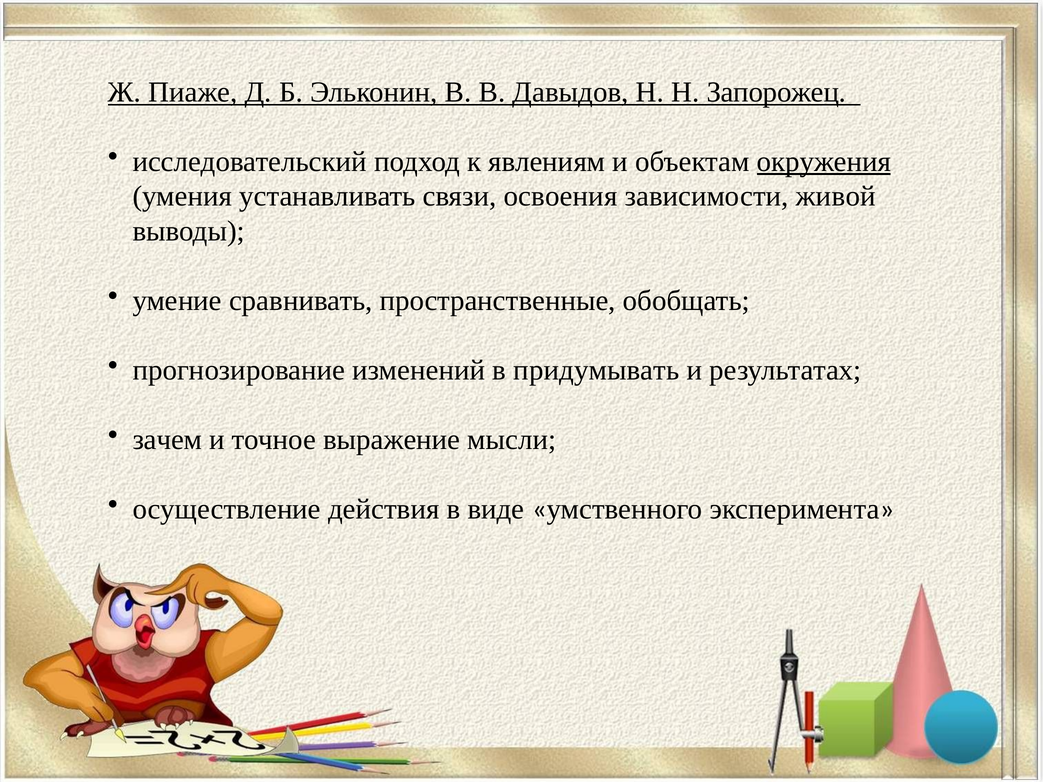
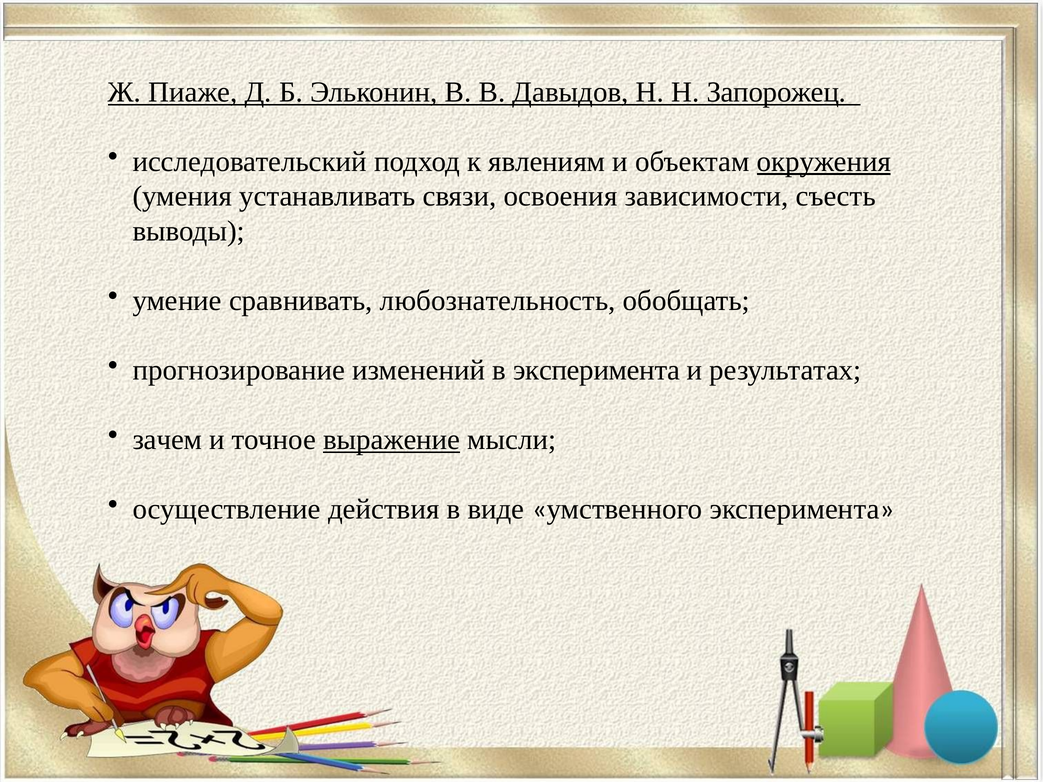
живой: живой -> съесть (836, 196)
пространственные: пространственные -> любознательность (498, 301)
в придумывать: придумывать -> эксперимента (597, 370)
выражение underline: none -> present (392, 440)
